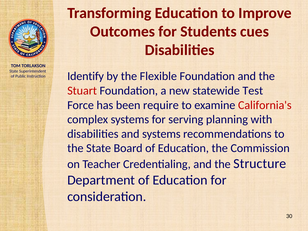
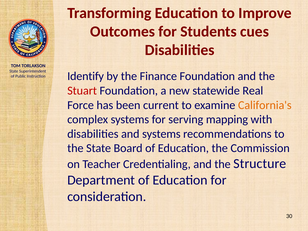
Flexible: Flexible -> Finance (158, 76)
Test: Test -> Real (253, 91)
require: require -> current (161, 105)
California's colour: red -> orange (265, 105)
planning: planning -> mapping (227, 119)
